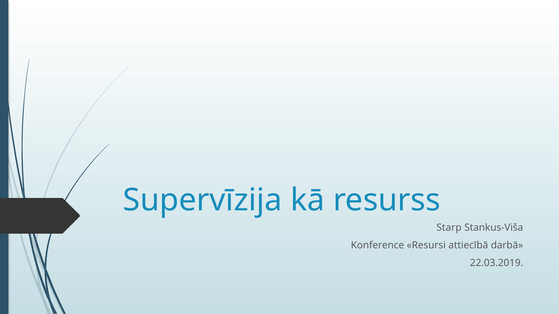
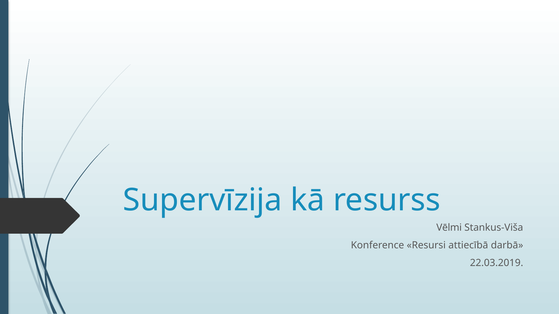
Starp: Starp -> Vēlmi (449, 228)
